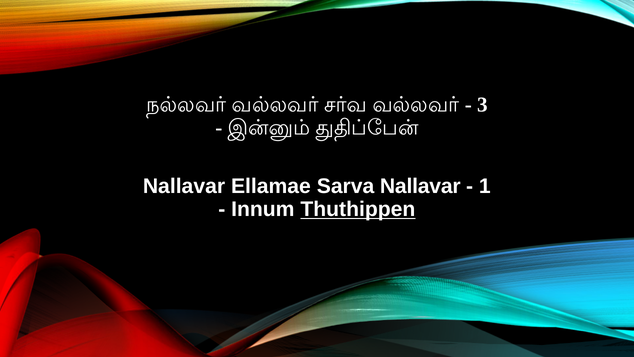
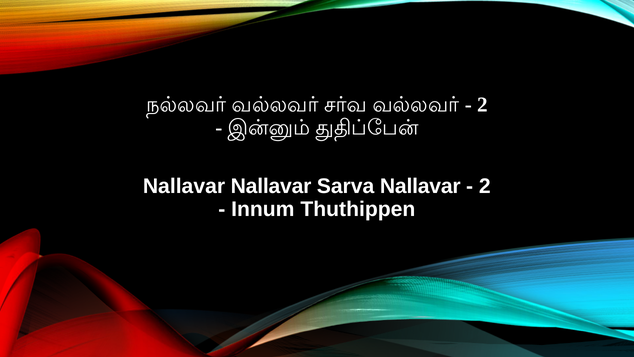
3: 3 -> 2 (482, 105)
Nallavar Ellamae: Ellamae -> Nallavar (271, 186)
1: 1 -> 2 (485, 186)
Thuthippen underline: present -> none (358, 209)
